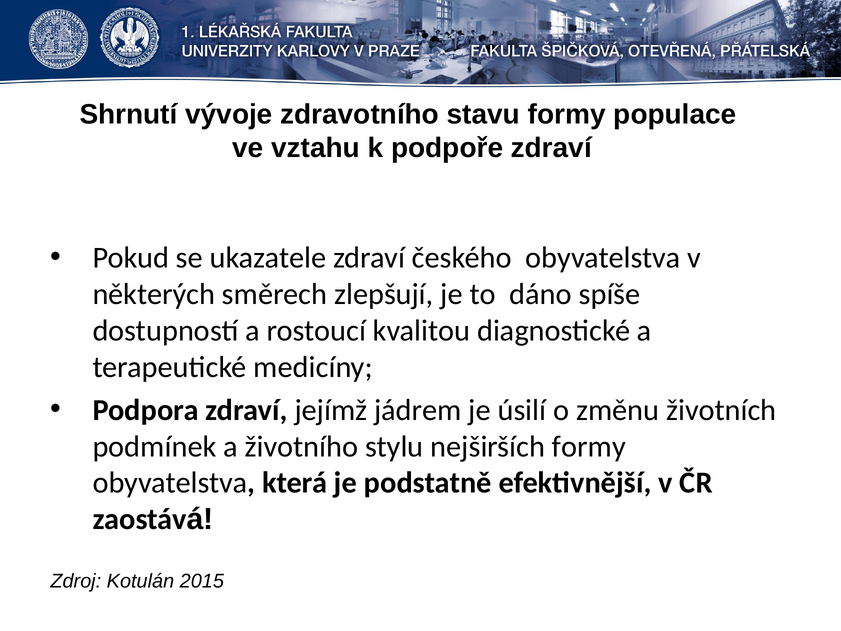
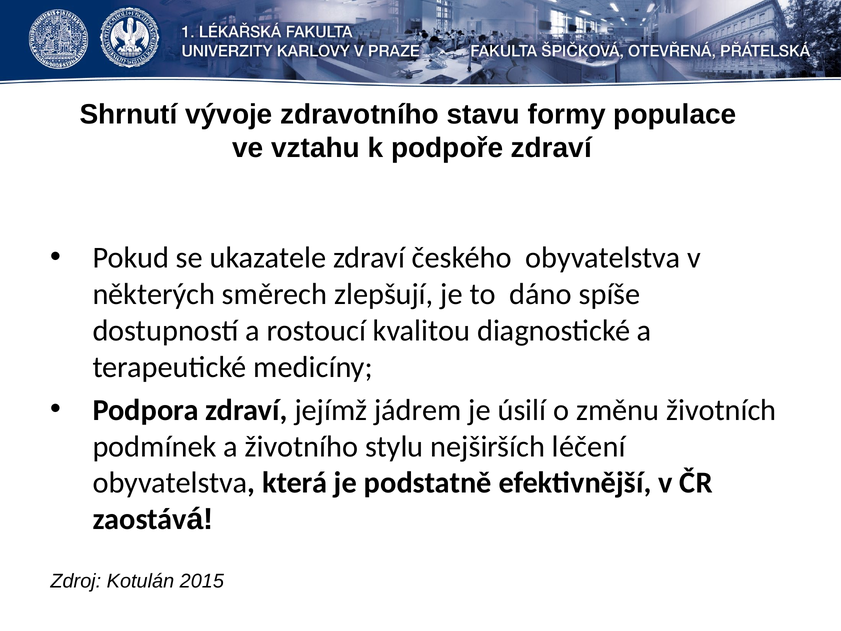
nejširších formy: formy -> léčení (589, 446)
